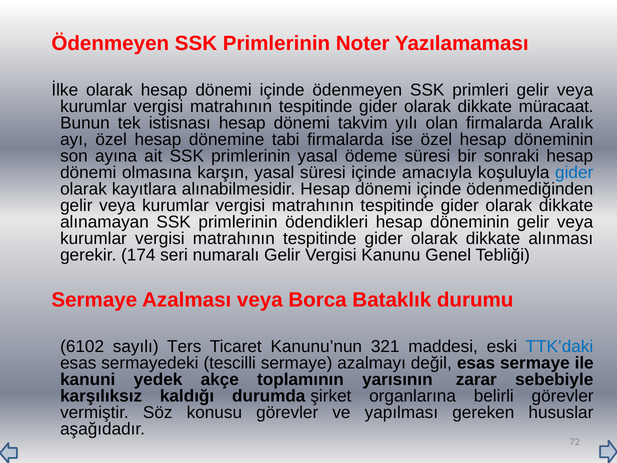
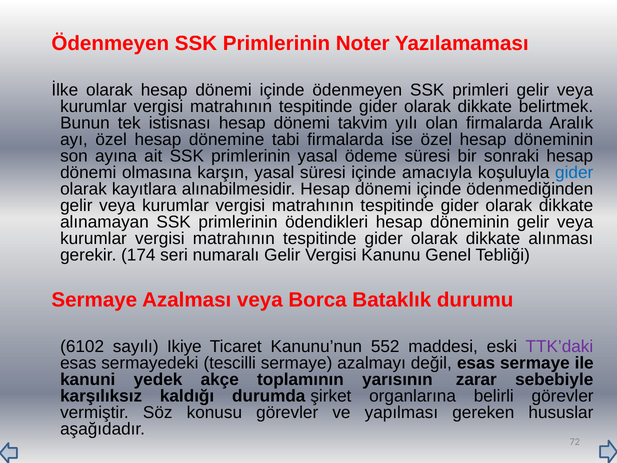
müracaat: müracaat -> belirtmek (556, 107)
Ters: Ters -> Ikiye (184, 347)
321: 321 -> 552 (385, 347)
TTK’daki colour: blue -> purple (559, 347)
